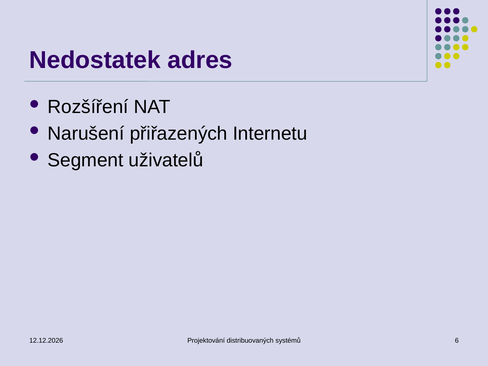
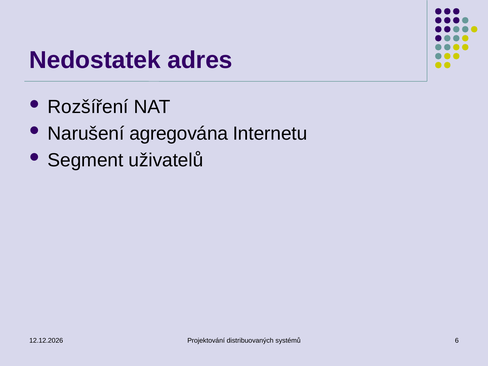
přiřazených: přiřazených -> agregována (179, 134)
